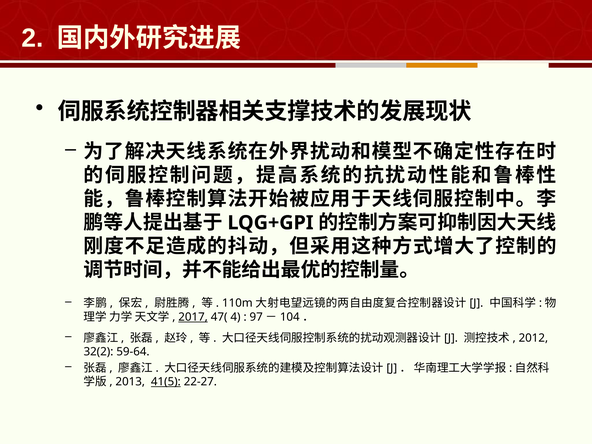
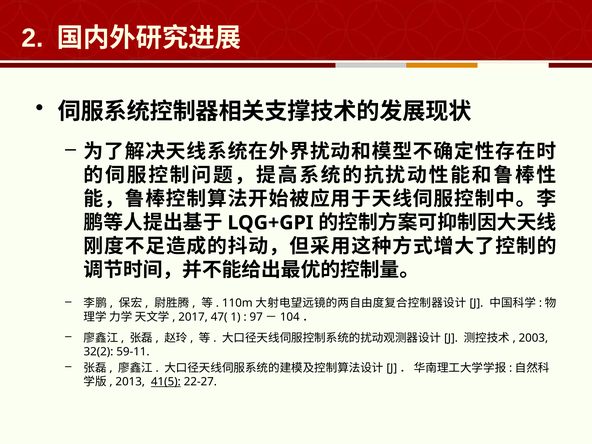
2017 underline: present -> none (193, 317)
4: 4 -> 1 (235, 317)
2012: 2012 -> 2003 (533, 338)
59-64: 59-64 -> 59-11 (133, 352)
